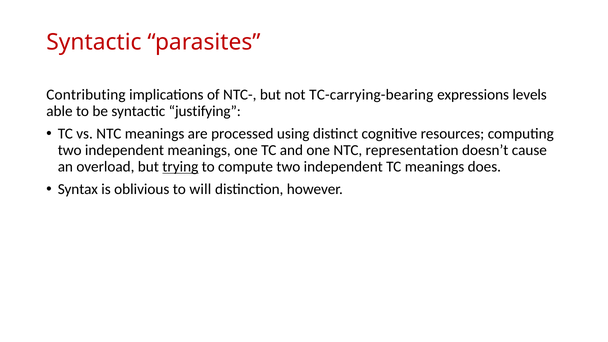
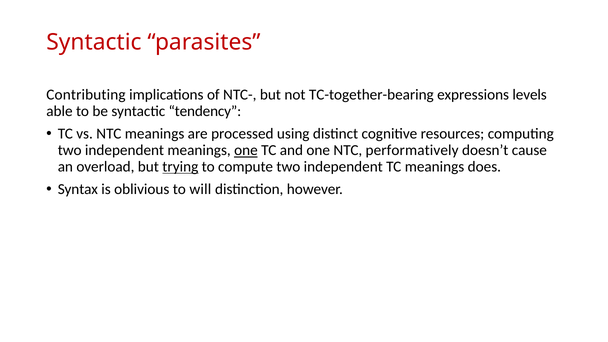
TC-carrying-bearing: TC-carrying-bearing -> TC-together-bearing (371, 95)
justifying: justifying -> tendency (205, 111)
one underline: none -> present (246, 150)
representation: representation -> performatively (412, 150)
